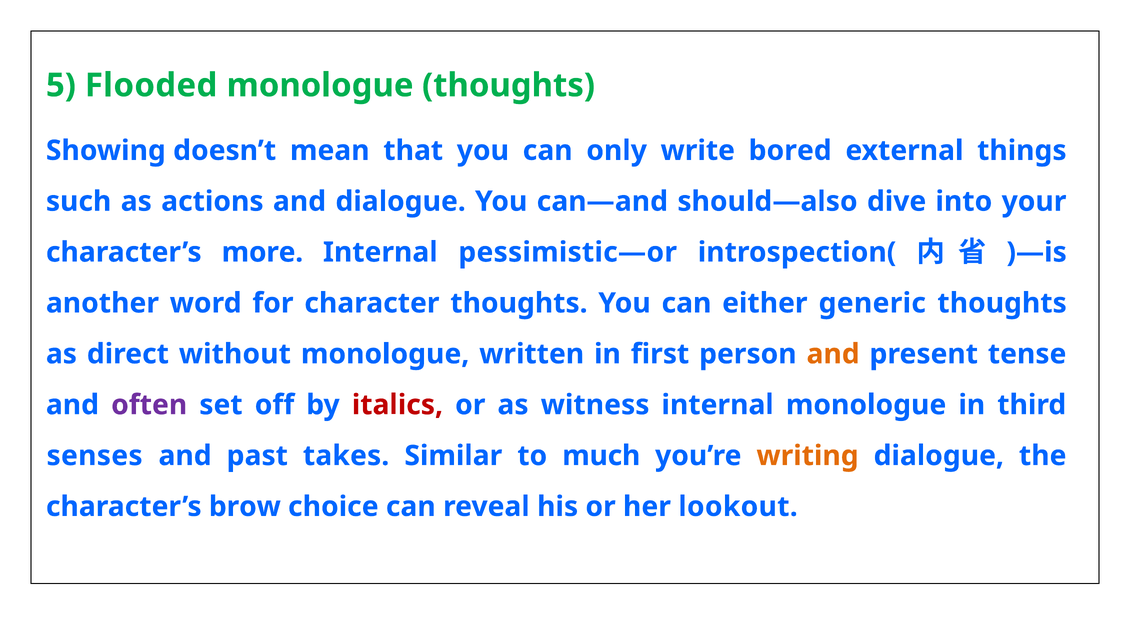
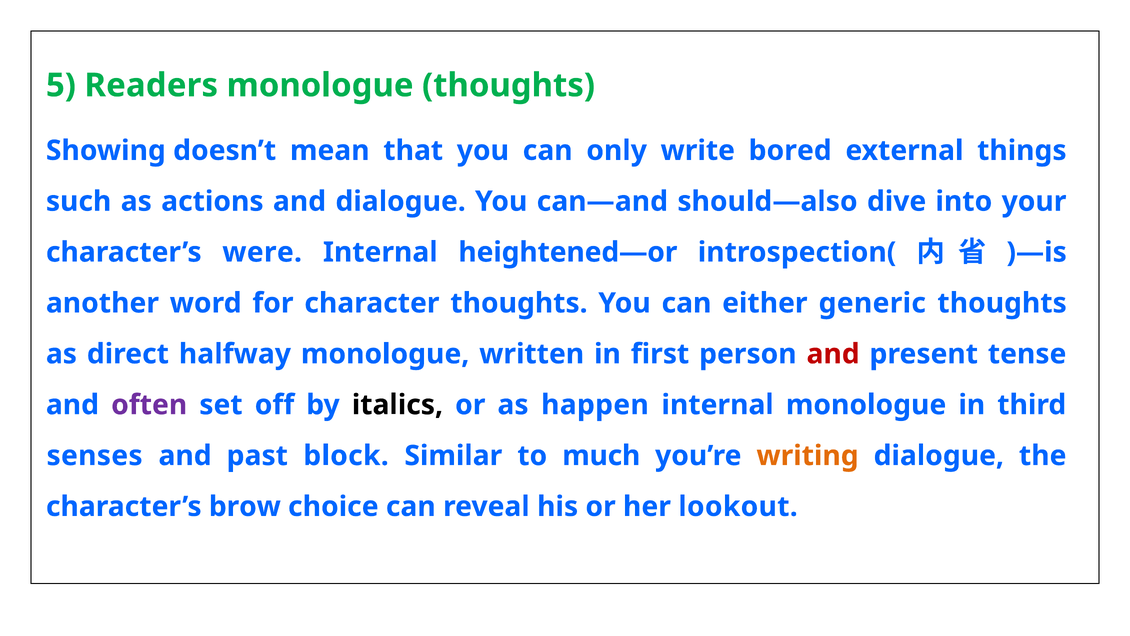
Flooded: Flooded -> Readers (151, 85)
more: more -> were (262, 252)
pessimistic—or: pessimistic—or -> heightened—or (568, 252)
without: without -> halfway (235, 354)
and colour: orange -> red (833, 354)
italics colour: red -> black (397, 405)
witness: witness -> happen (595, 405)
takes: takes -> block (346, 456)
